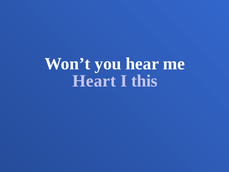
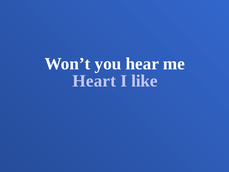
this: this -> like (144, 81)
